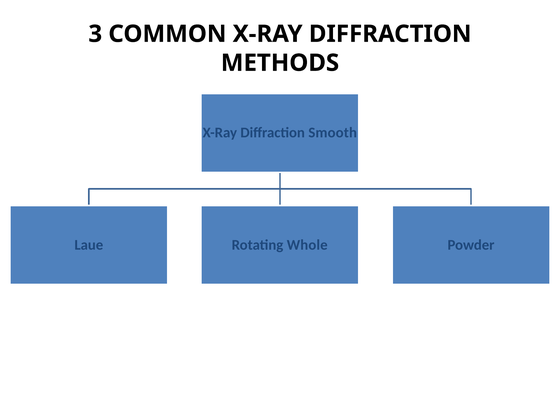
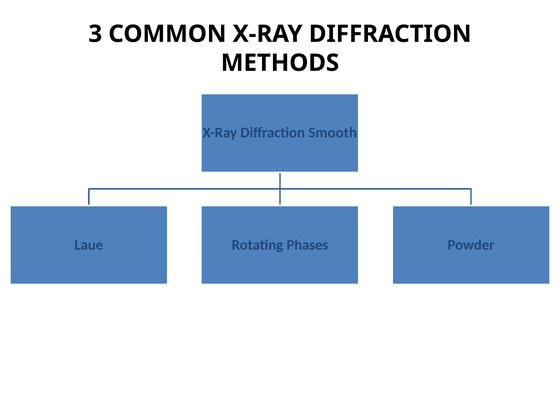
Whole: Whole -> Phases (307, 245)
